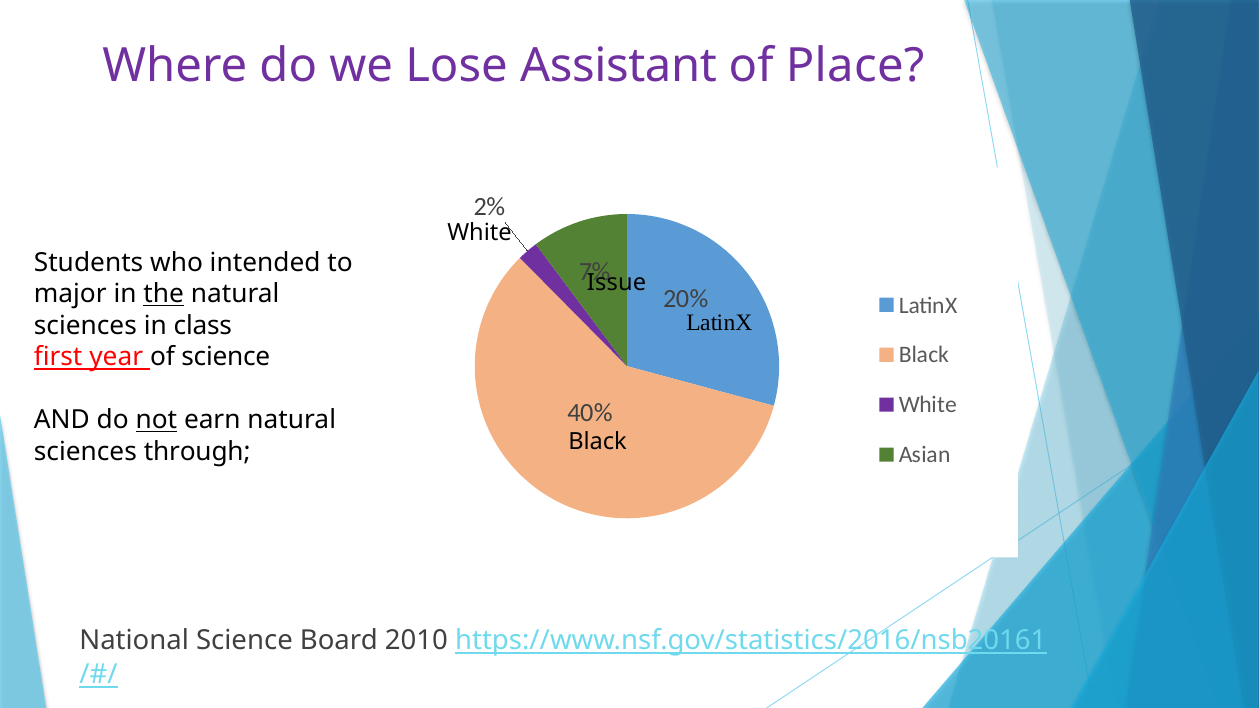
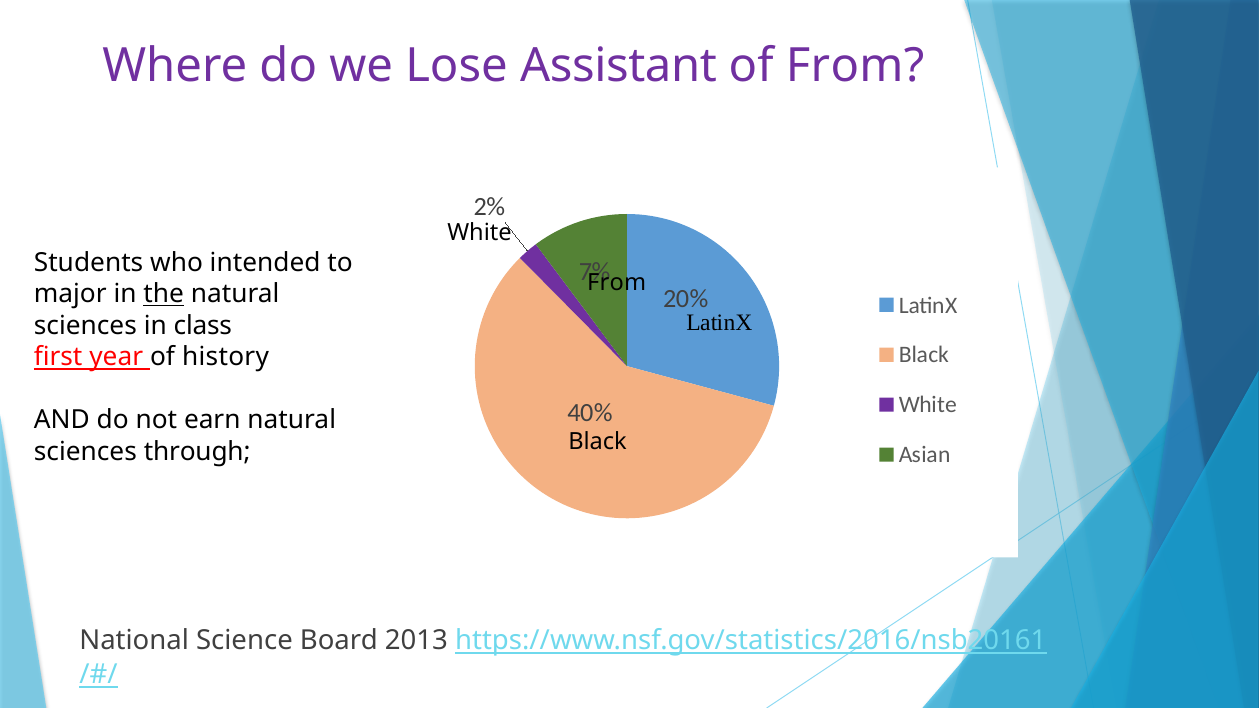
of Place: Place -> From (855, 66)
Issue: Issue -> From (617, 282)
of science: science -> history (226, 357)
not underline: present -> none (156, 420)
2010: 2010 -> 2013 (416, 641)
